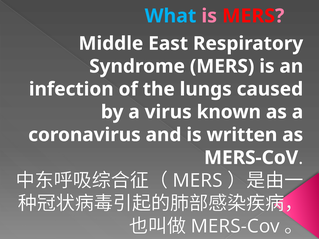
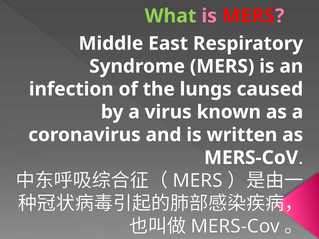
What colour: light blue -> light green (171, 16)
